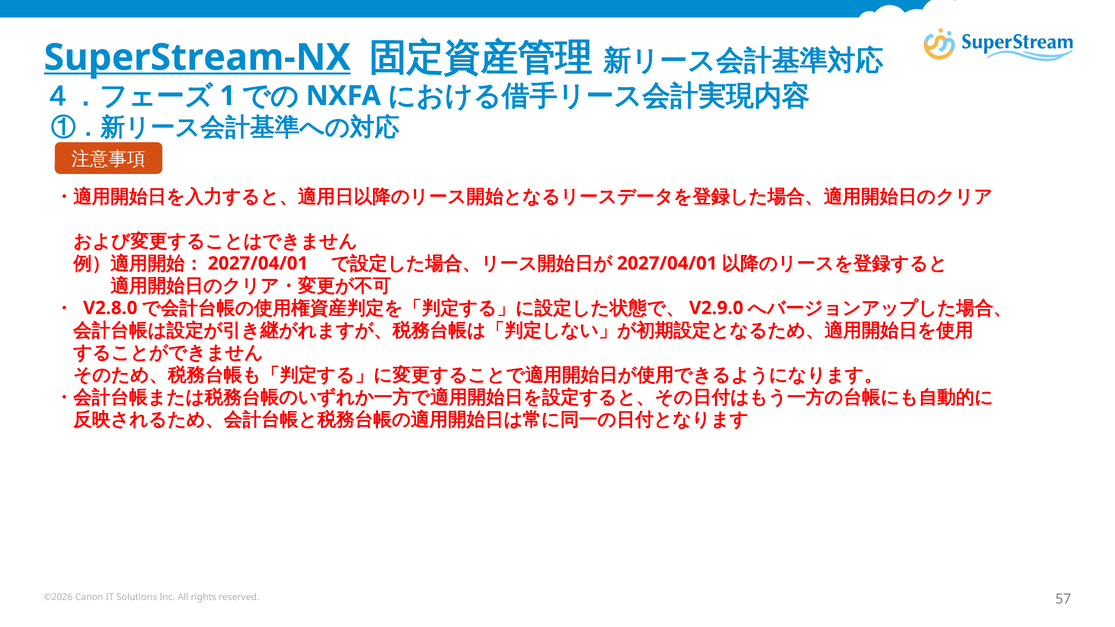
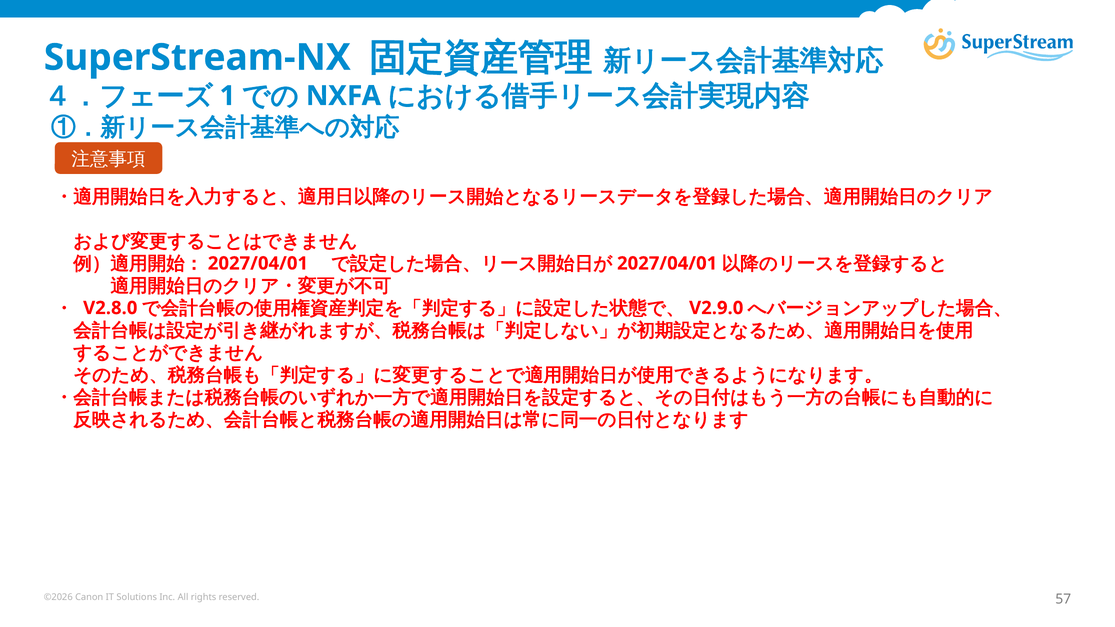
SuperStream-NX underline: present -> none (197, 58)
